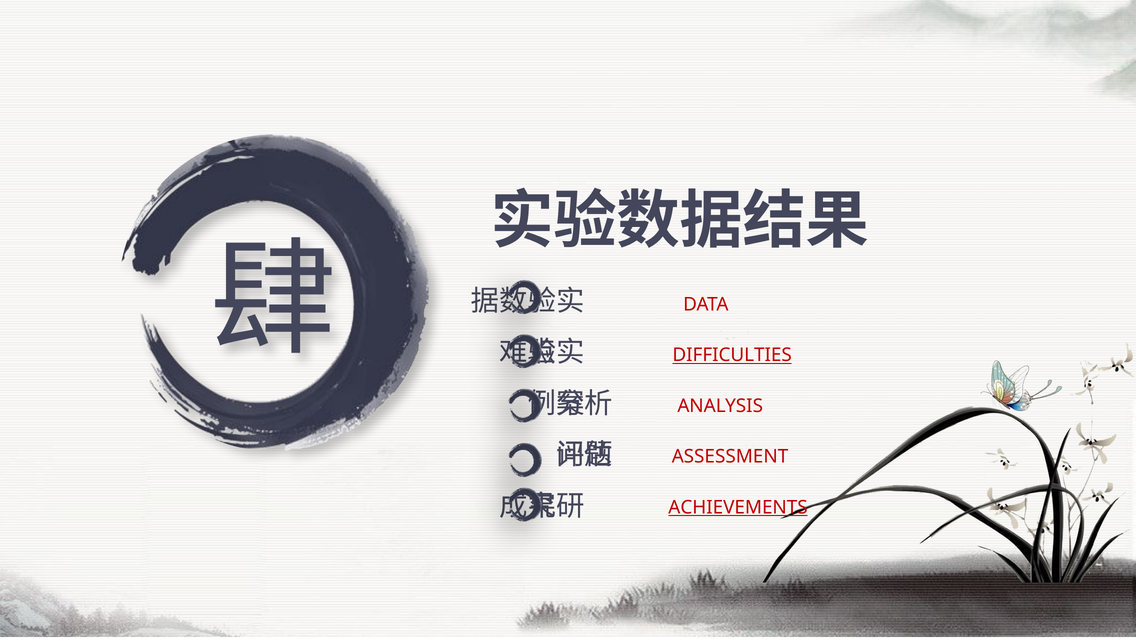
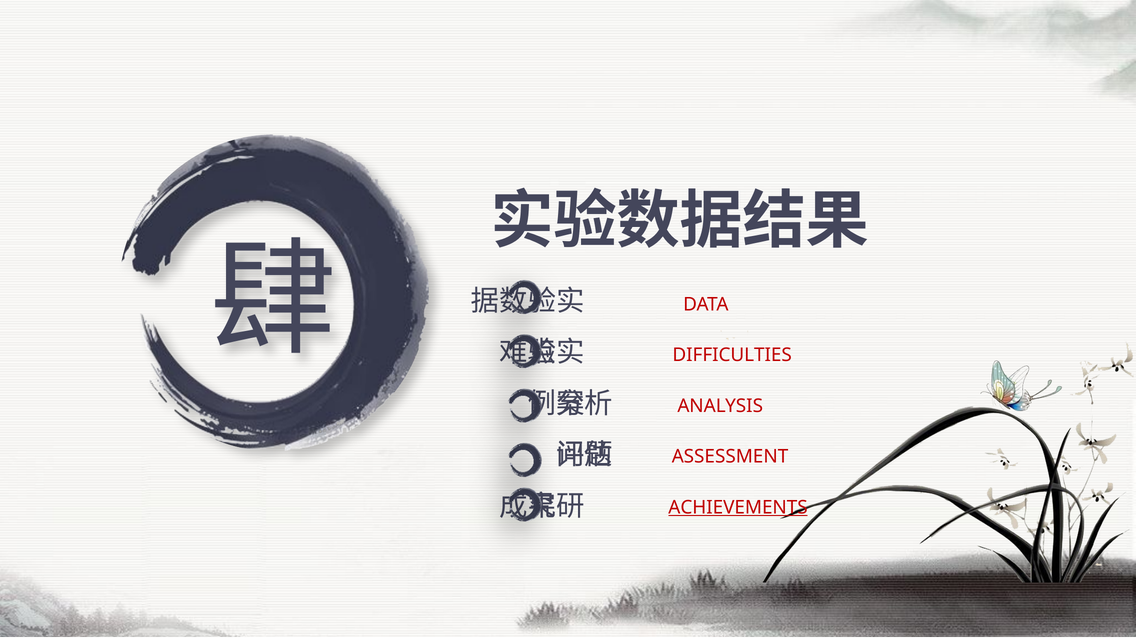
DIFFICULTIES underline: present -> none (732, 355)
